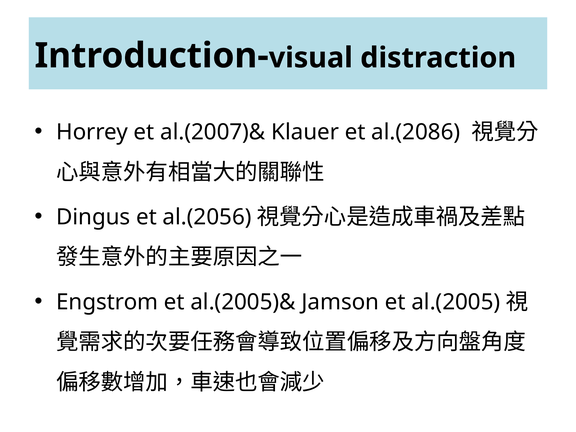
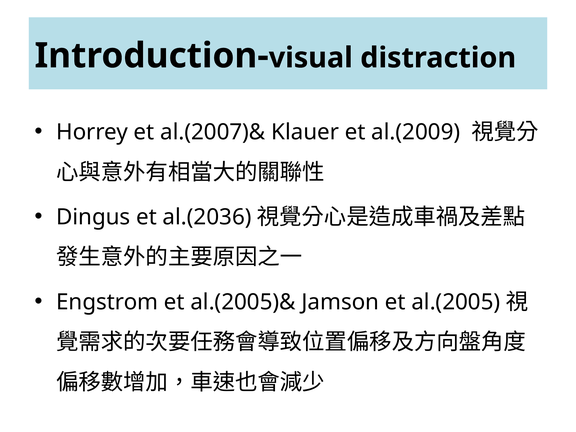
al.(2086: al.(2086 -> al.(2009 (416, 132)
al.(2056: al.(2056 -> al.(2036 (207, 217)
